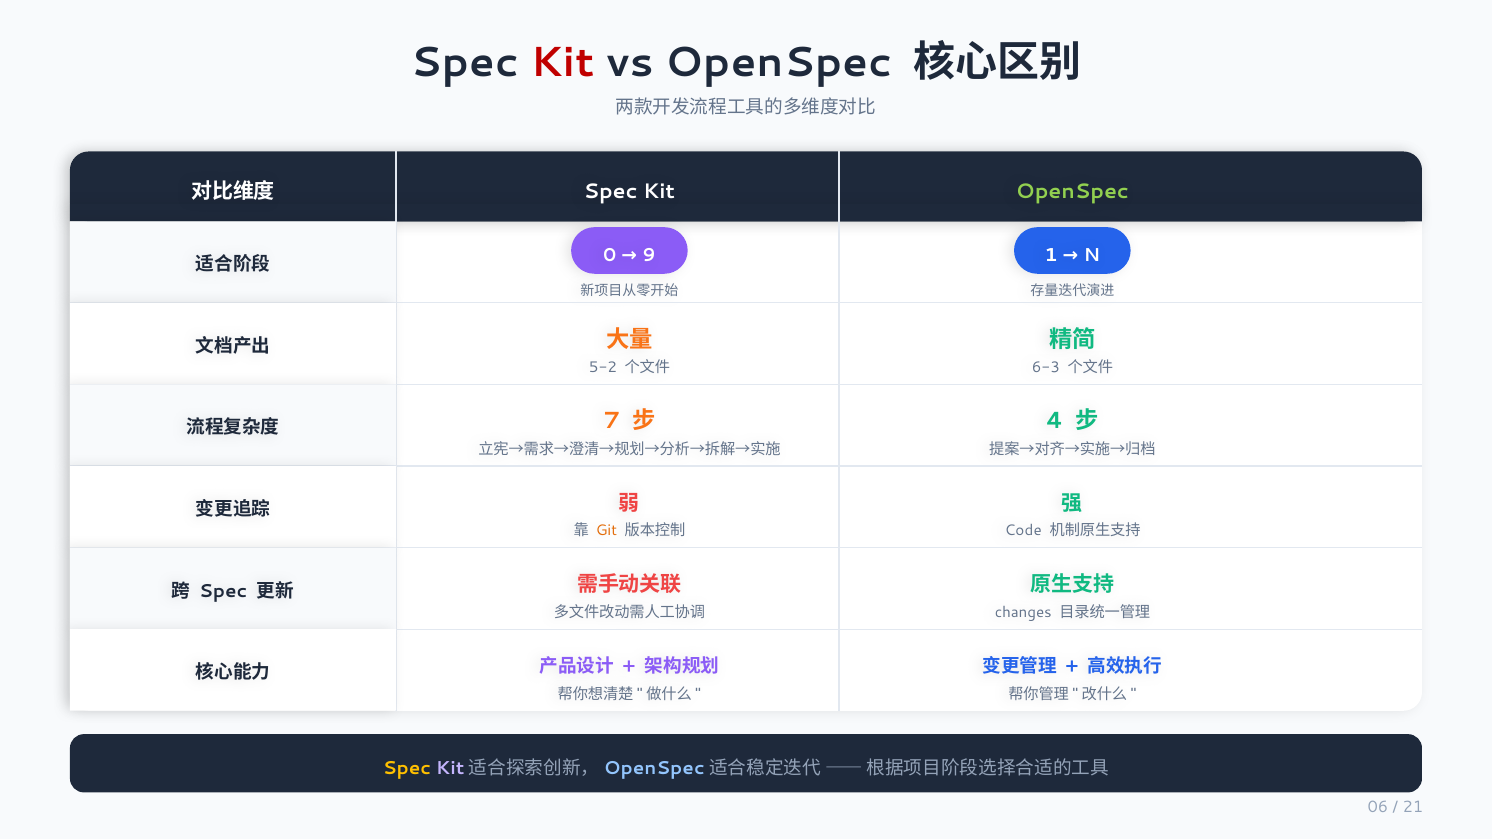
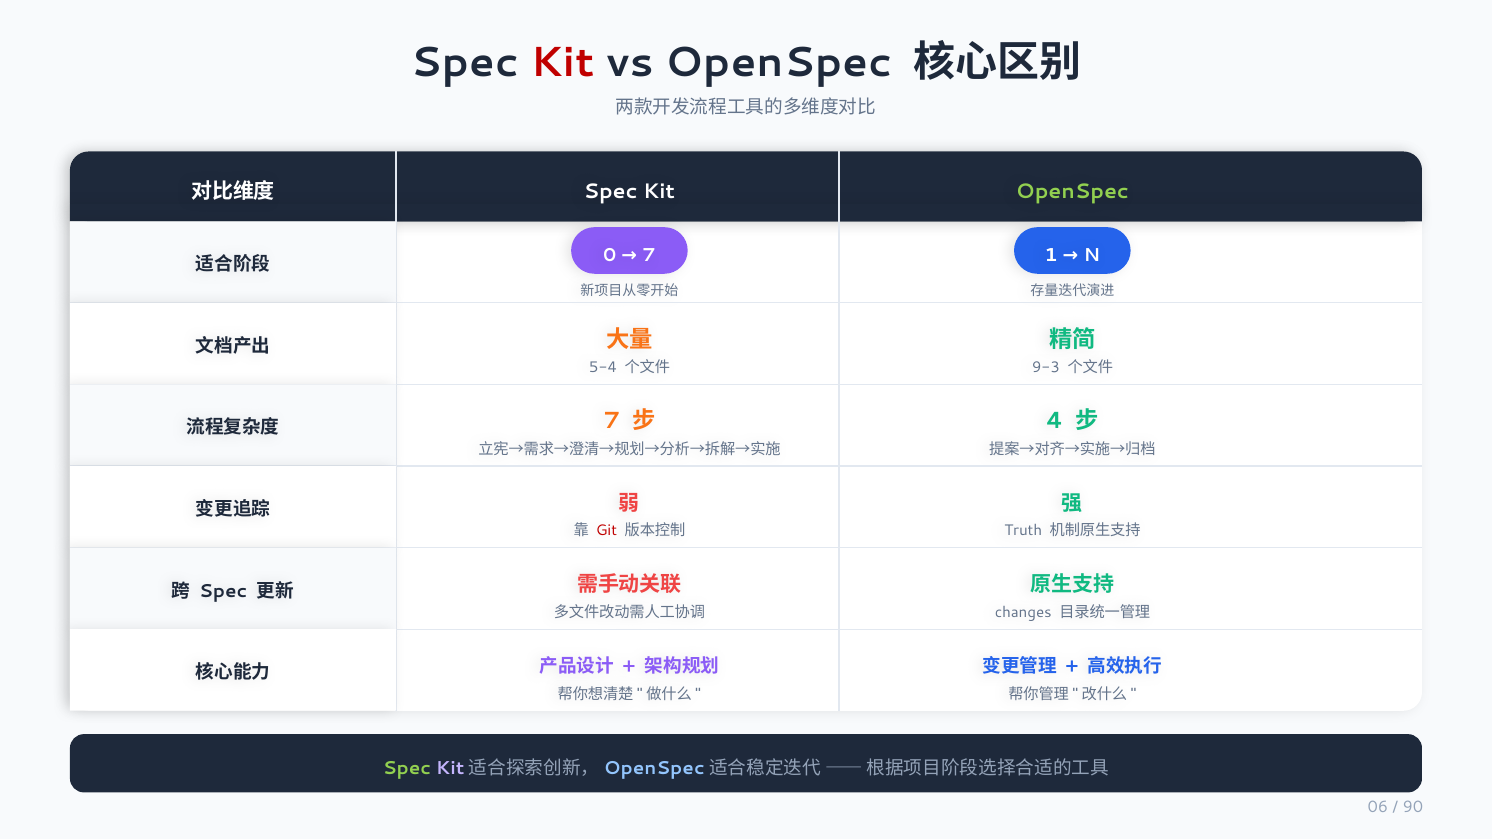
0 9: 9 -> 7 (649, 255)
5-2: 5-2 -> 5-4 (603, 368)
6-3: 6-3 -> 9-3 (1046, 368)
Git colour: orange -> red (606, 531)
Code: Code -> Truth (1023, 531)
Spec colour: yellow -> light green (407, 768)
21: 21 -> 90 (1413, 807)
